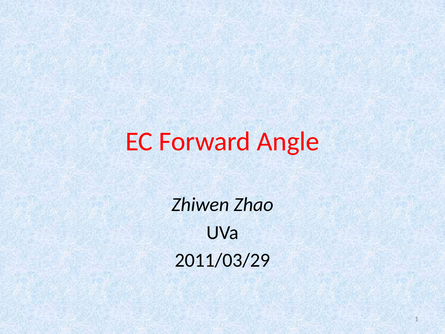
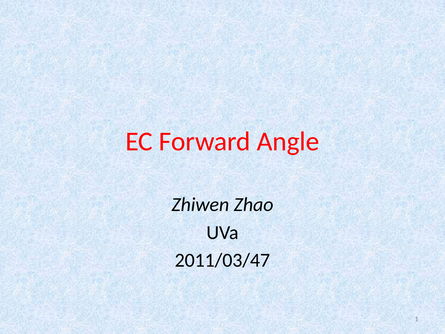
2011/03/29: 2011/03/29 -> 2011/03/47 (222, 260)
